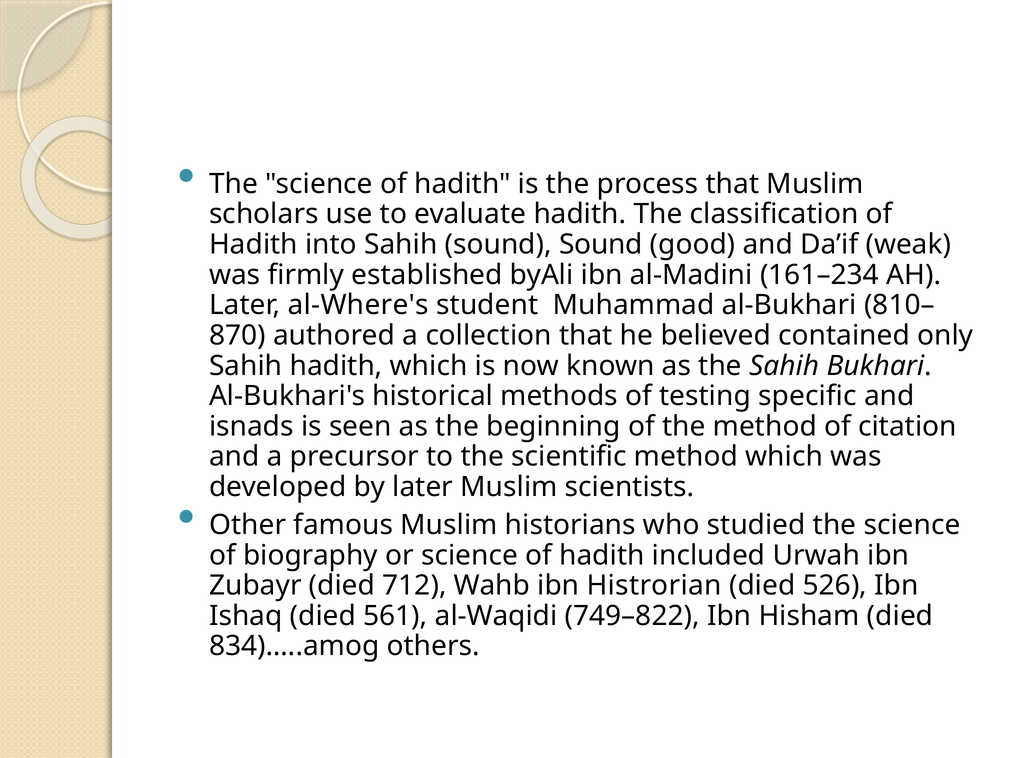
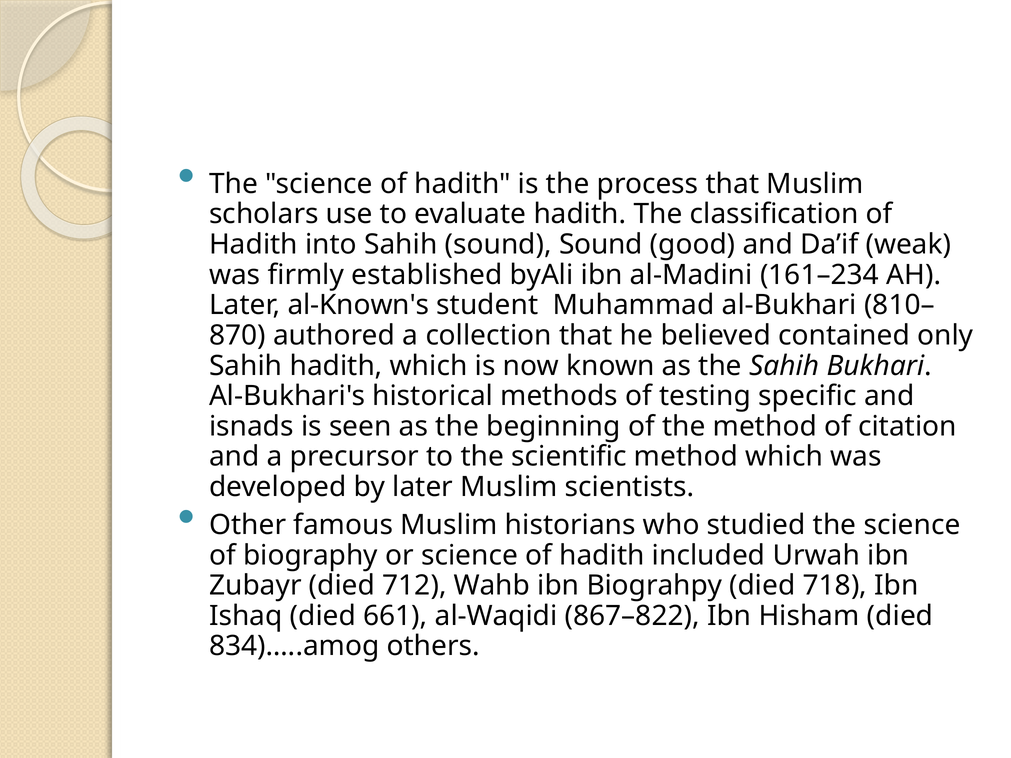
al-Where's: al-Where's -> al-Known's (358, 305)
Histrorian: Histrorian -> Biograhpy (654, 586)
526: 526 -> 718 (835, 586)
561: 561 -> 661 (395, 616)
749–822: 749–822 -> 867–822 (632, 616)
